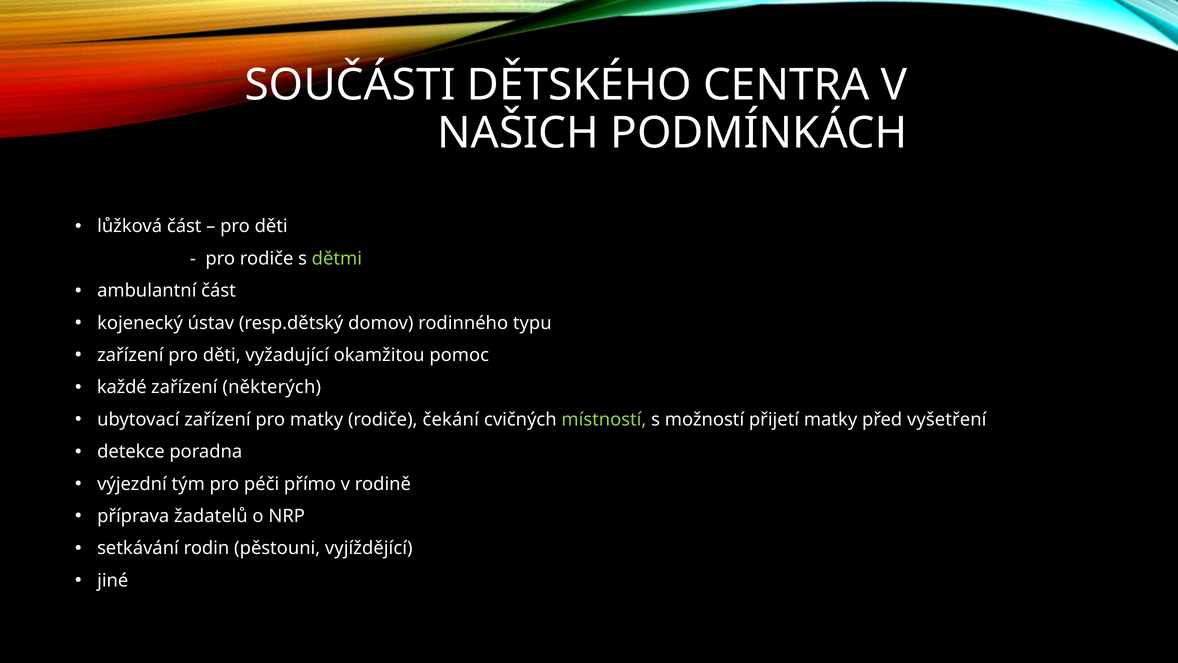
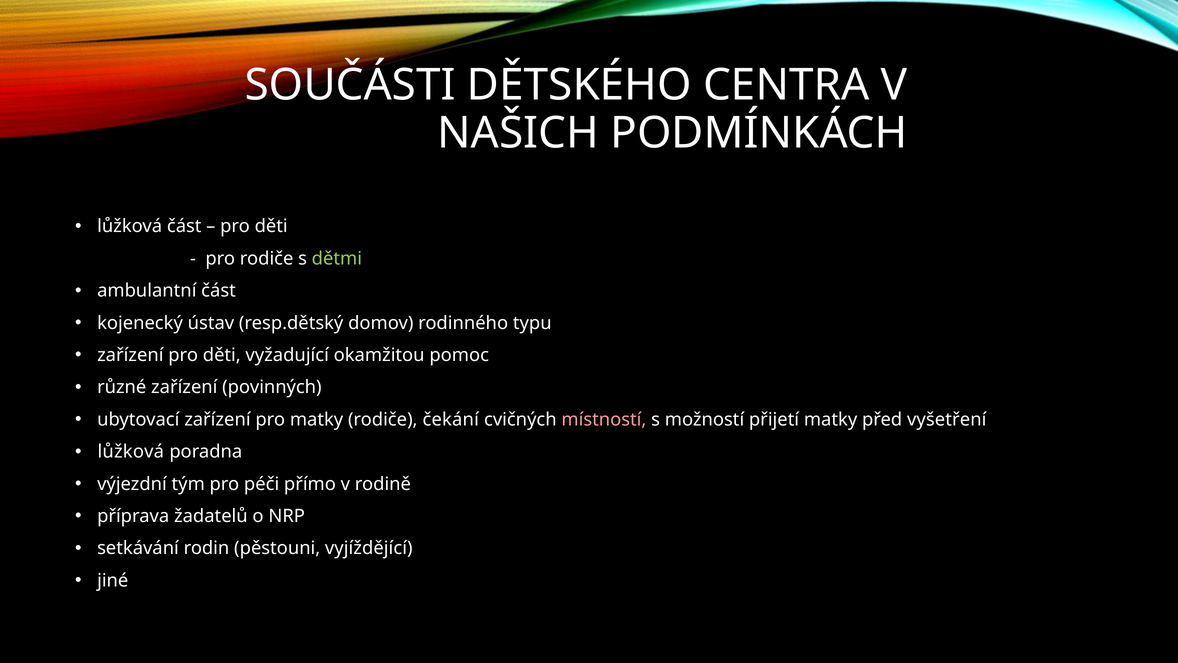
každé: každé -> různé (122, 387)
některých: některých -> povinných (272, 387)
místností colour: light green -> pink (604, 419)
detekce: detekce -> lůžková (131, 452)
